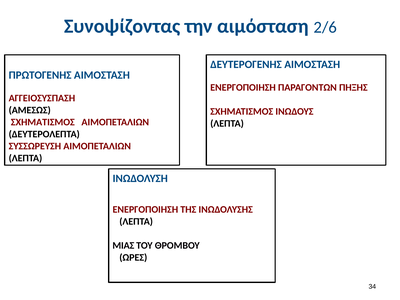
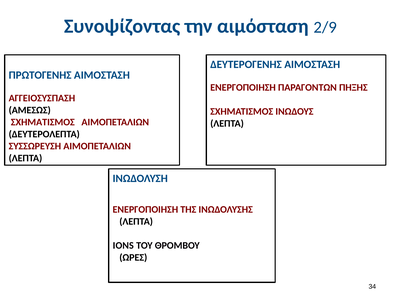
2/6: 2/6 -> 2/9 (325, 27)
ΜΙΑΣ: ΜΙΑΣ -> IONS (123, 246)
